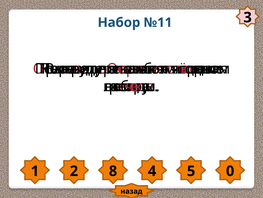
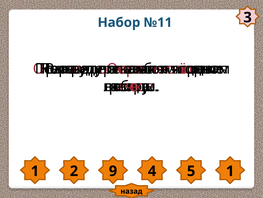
8: 8 -> 9 (113, 171)
5 0: 0 -> 1 (230, 171)
